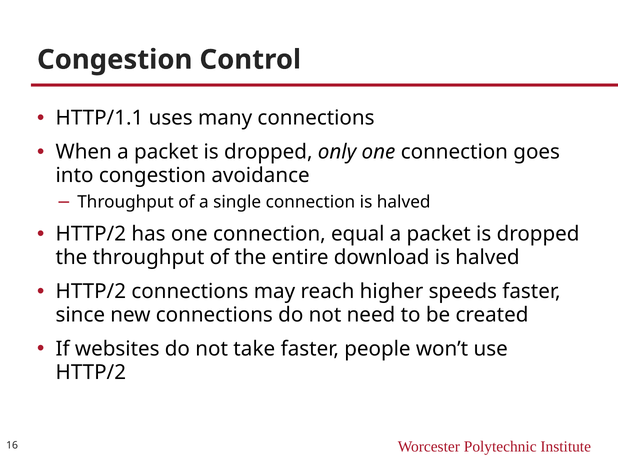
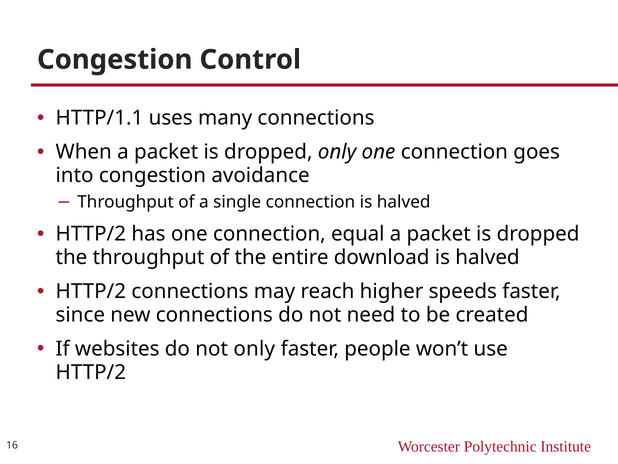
not take: take -> only (254, 348)
